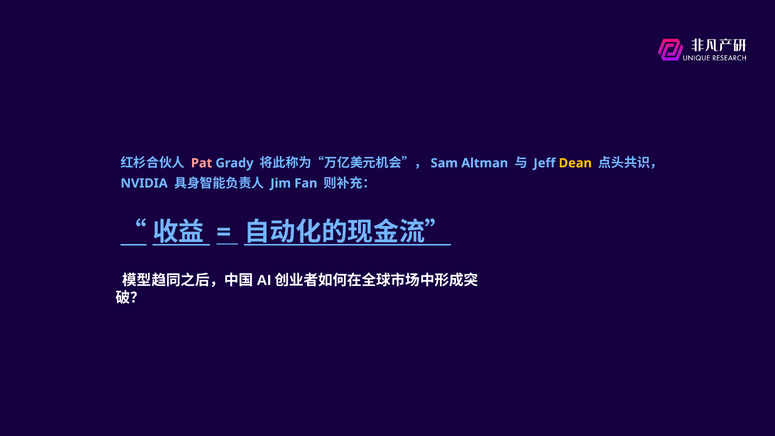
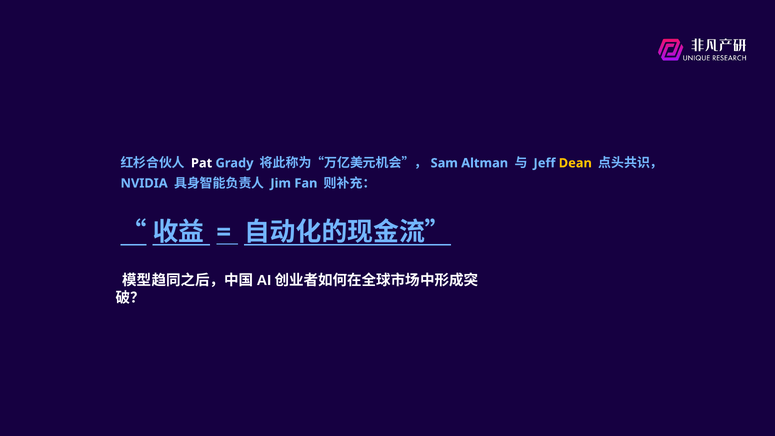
Pat colour: pink -> white (202, 163)
